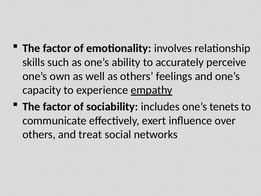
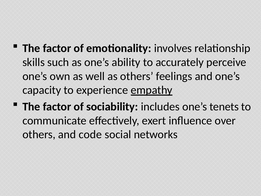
treat: treat -> code (90, 134)
